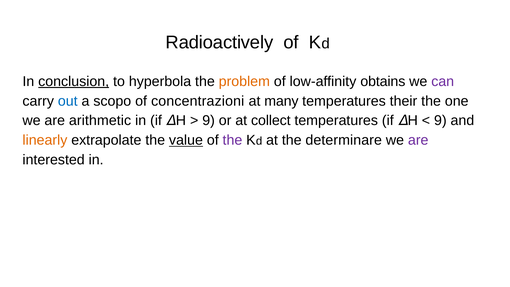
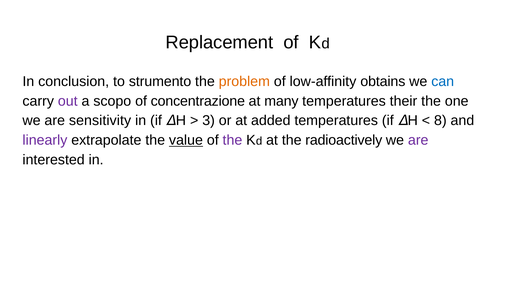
Radioactively: Radioactively -> Replacement (219, 42)
conclusion underline: present -> none (74, 81)
hyperbola: hyperbola -> strumento (160, 81)
can colour: purple -> blue (443, 81)
out colour: blue -> purple (68, 101)
concentrazioni: concentrazioni -> concentrazione (198, 101)
arithmetic: arithmetic -> sensitivity (100, 121)
9: 9 -> 3 (209, 121)
collect: collect -> added (271, 121)
9: 9 -> 8 (440, 121)
linearly colour: orange -> purple (45, 140)
determinare: determinare -> radioactively (344, 140)
